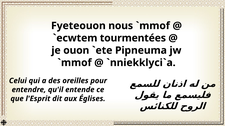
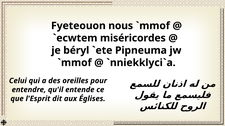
tourmentées: tourmentées -> miséricordes (133, 38)
ouon: ouon -> béryl (76, 51)
